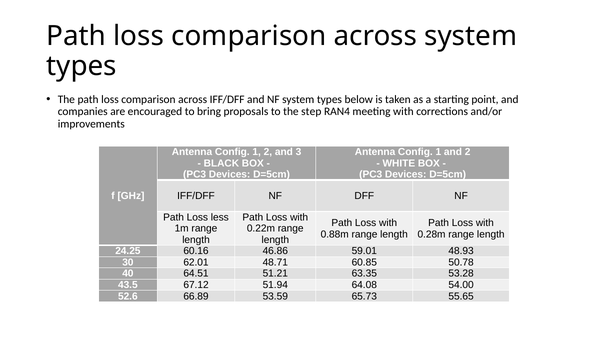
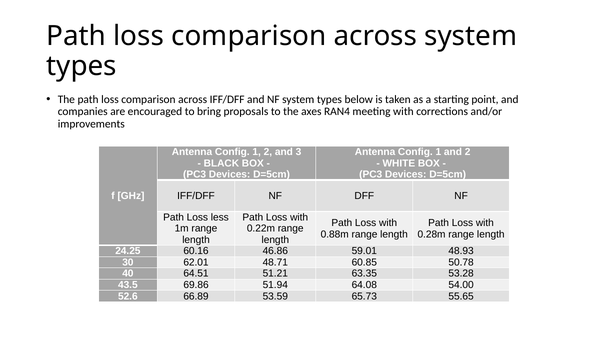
step: step -> axes (311, 112)
67.12: 67.12 -> 69.86 (196, 285)
